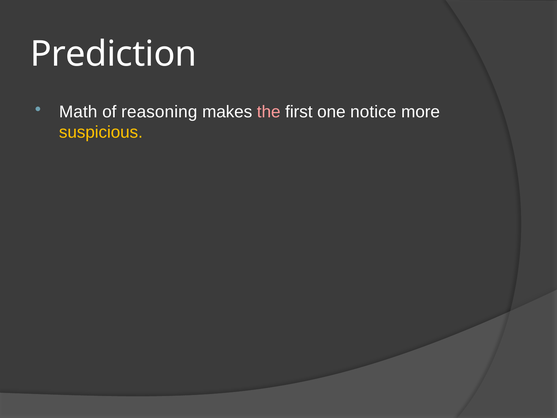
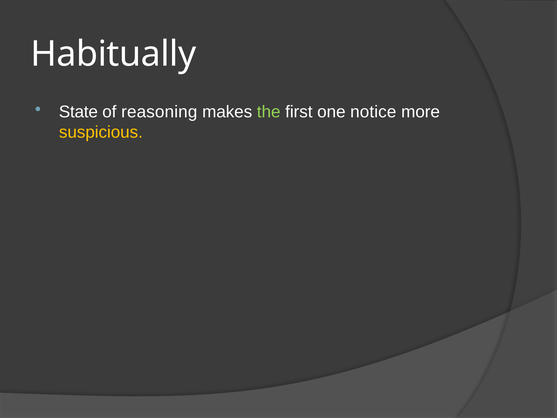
Prediction: Prediction -> Habitually (113, 54)
Math: Math -> State (78, 112)
the colour: pink -> light green (269, 112)
